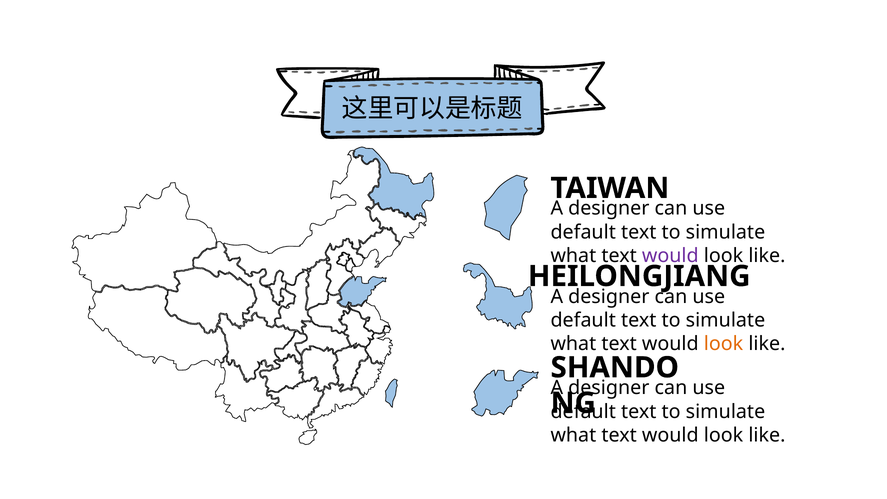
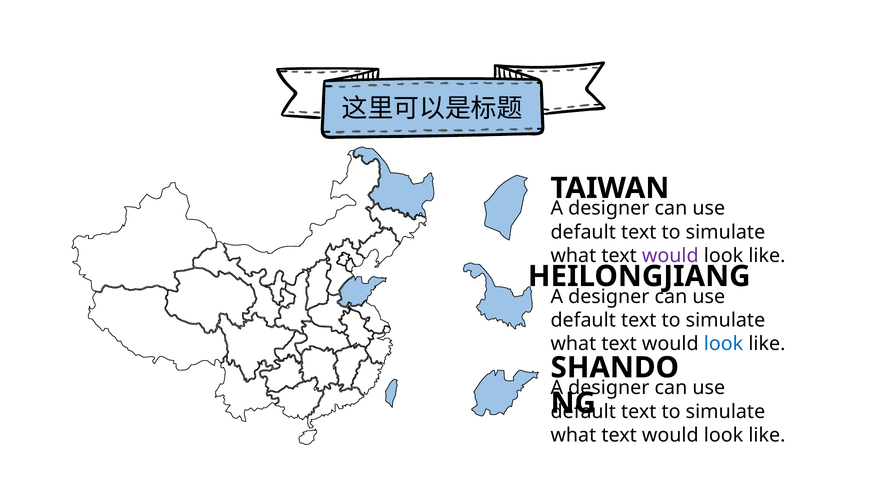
look colour: orange -> blue (724, 344)
